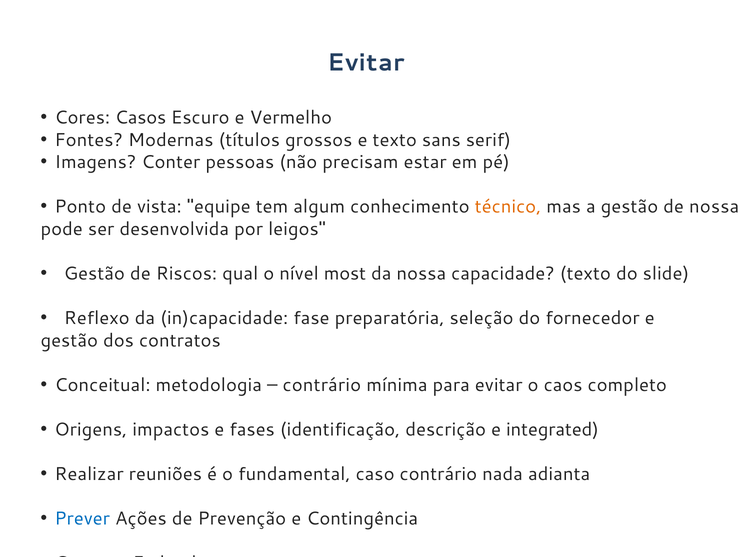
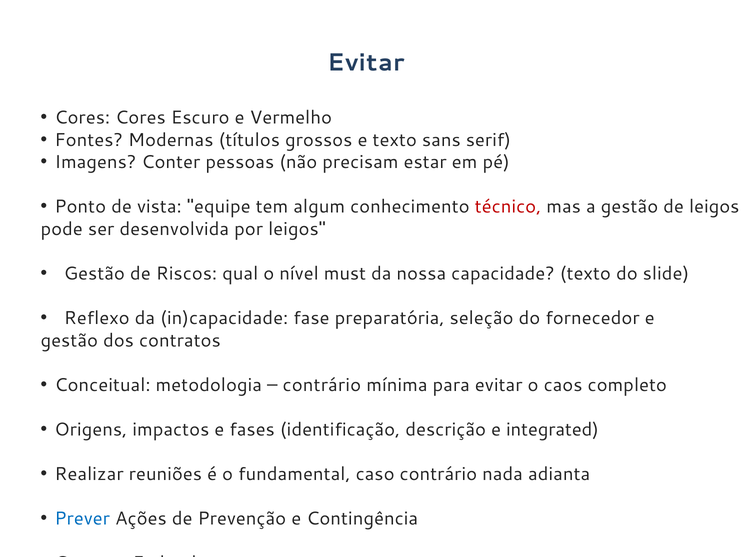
Cores Casos: Casos -> Cores (140, 118)
técnico colour: orange -> red (508, 207)
de nossa: nossa -> leigos (714, 207)
most: most -> must (345, 273)
